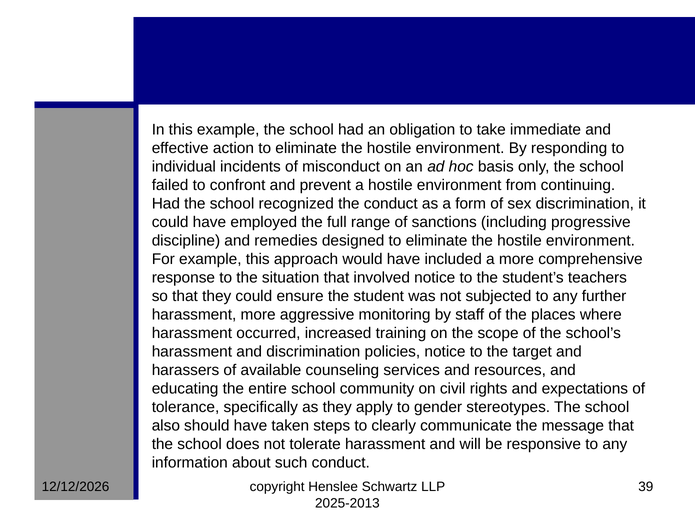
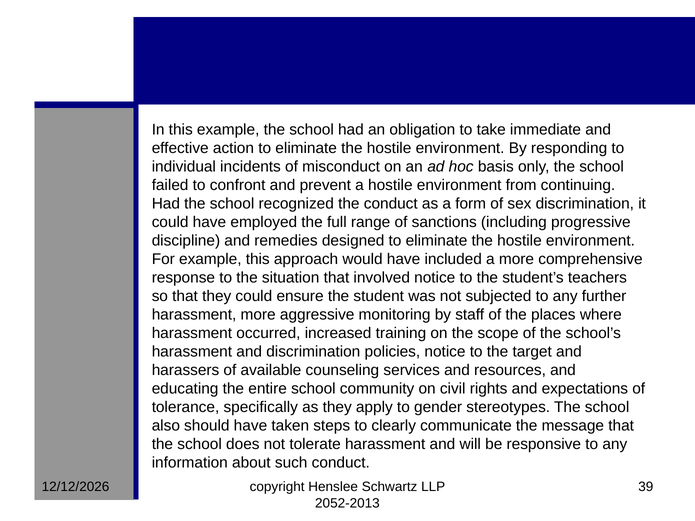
2025-2013: 2025-2013 -> 2052-2013 (347, 503)
